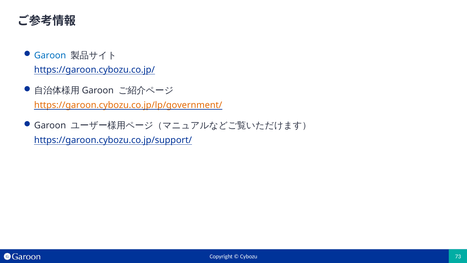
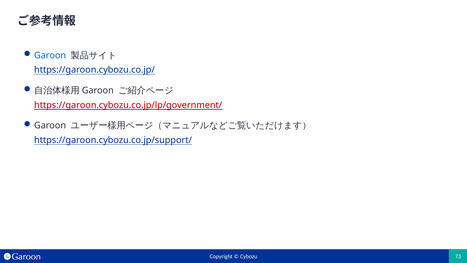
https://garoon.cybozu.co.jp/lp/government/ colour: orange -> red (128, 105)
